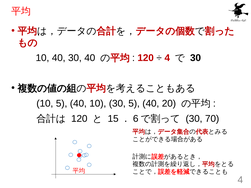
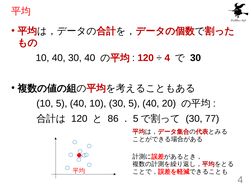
15: 15 -> 86 (113, 119)
6: 6 -> 5 (136, 119)
70: 70 -> 77 (212, 119)
